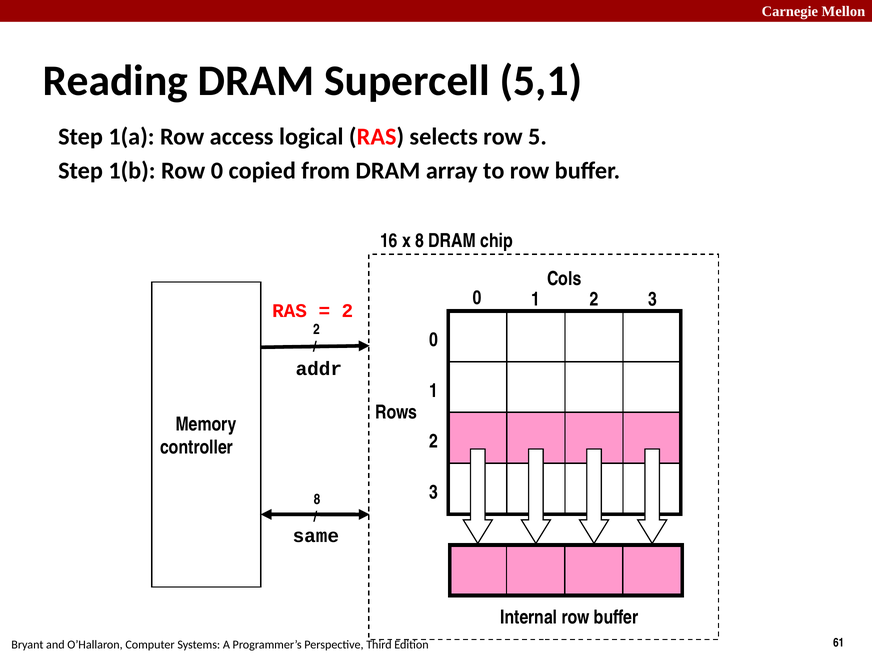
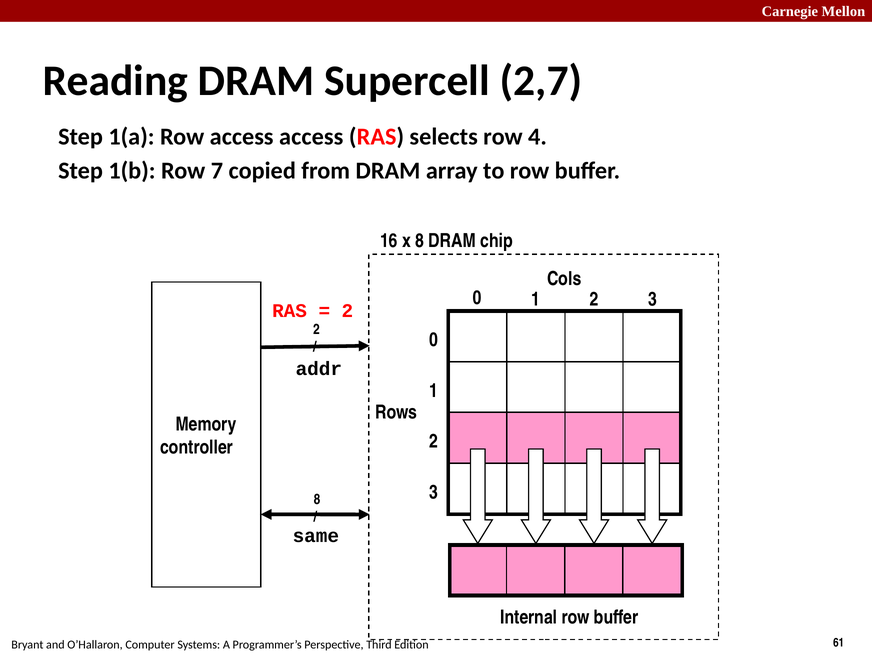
5,1: 5,1 -> 2,7 (541, 81)
access logical: logical -> access (311, 137)
5: 5 -> 4 (538, 137)
Row 0: 0 -> 7 (217, 171)
